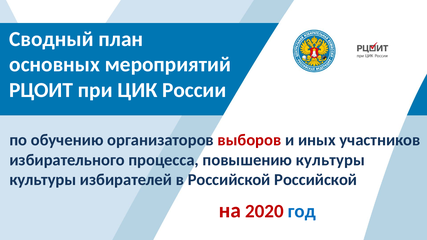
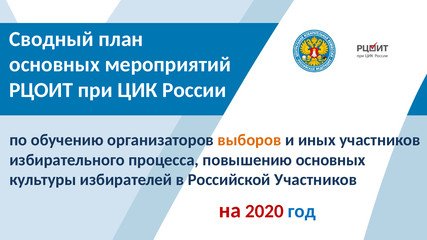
выборов colour: red -> orange (249, 140)
повышению культуры: культуры -> основных (331, 160)
Российской Российской: Российской -> Участников (316, 180)
